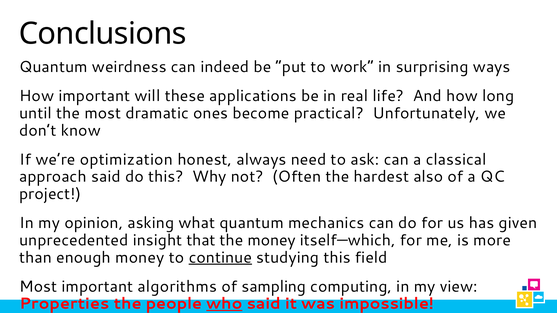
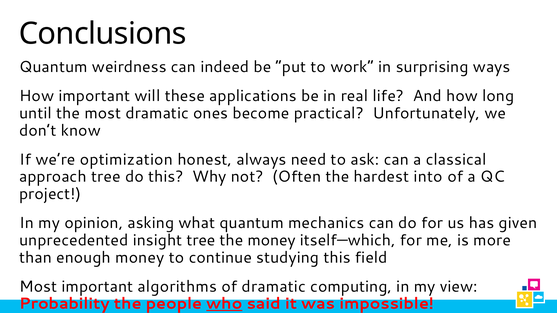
approach said: said -> tree (106, 177)
also: also -> into (428, 177)
insight that: that -> tree (201, 240)
continue underline: present -> none (220, 258)
of sampling: sampling -> dramatic (274, 287)
Properties: Properties -> Probability (64, 304)
